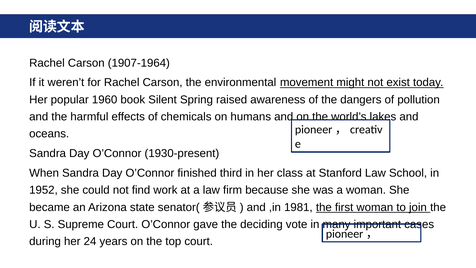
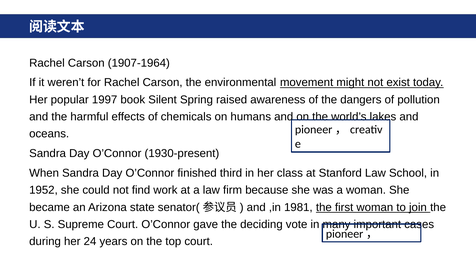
1960: 1960 -> 1997 (105, 100)
